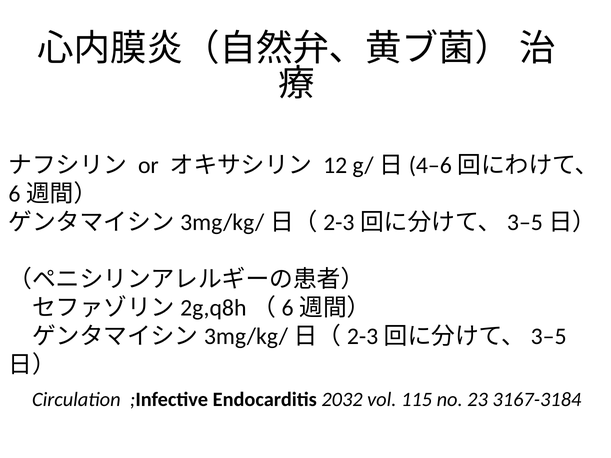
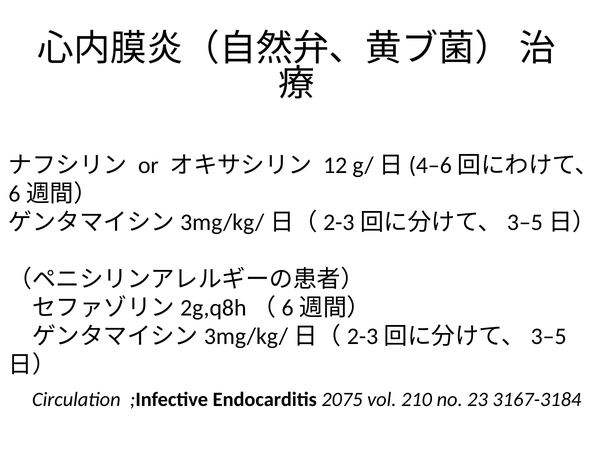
2032: 2032 -> 2075 (342, 400)
115: 115 -> 210 (417, 400)
